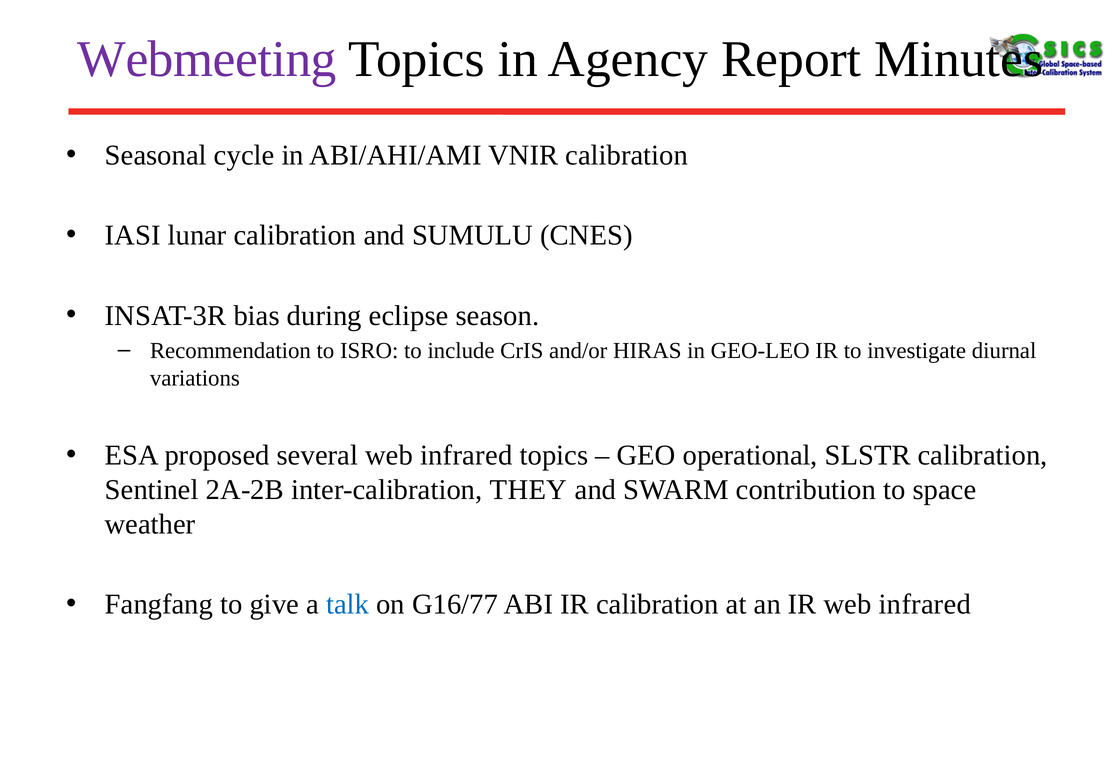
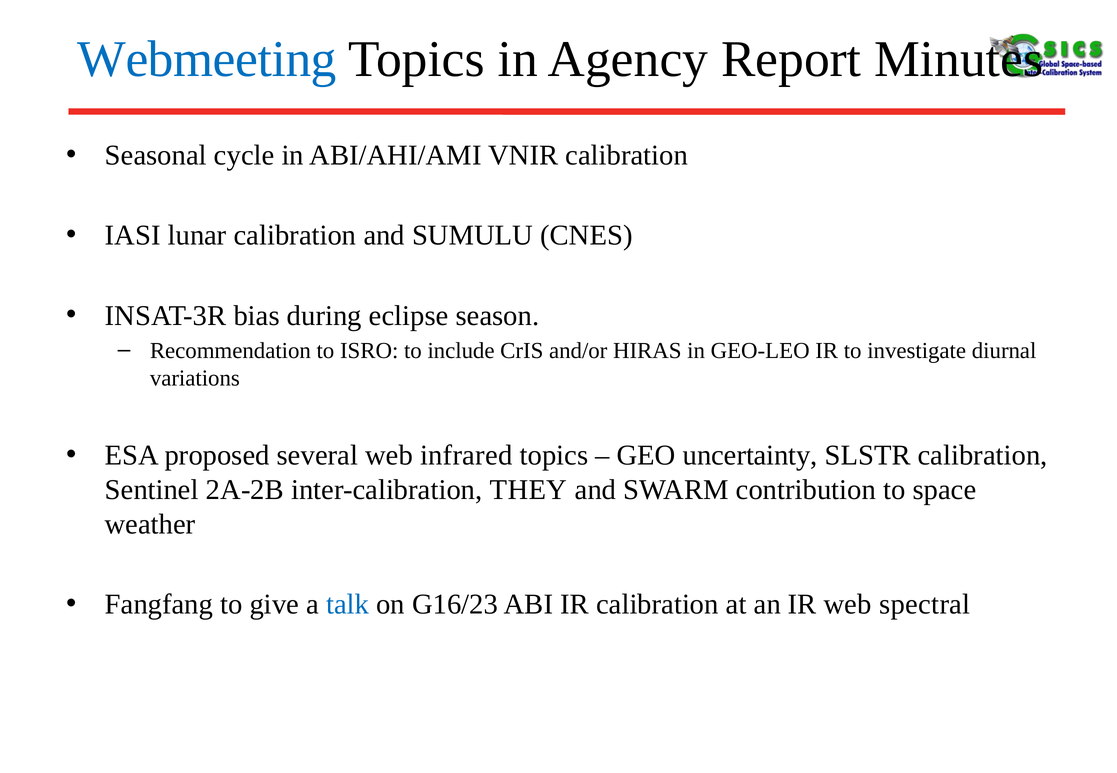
Webmeeting colour: purple -> blue (207, 59)
operational: operational -> uncertainty (750, 455)
G16/77: G16/77 -> G16/23 (455, 604)
IR web infrared: infrared -> spectral (925, 604)
